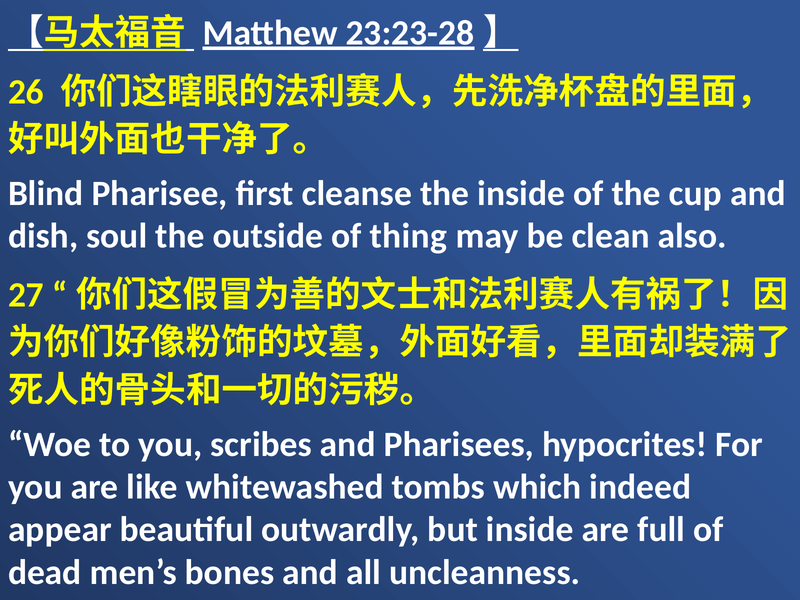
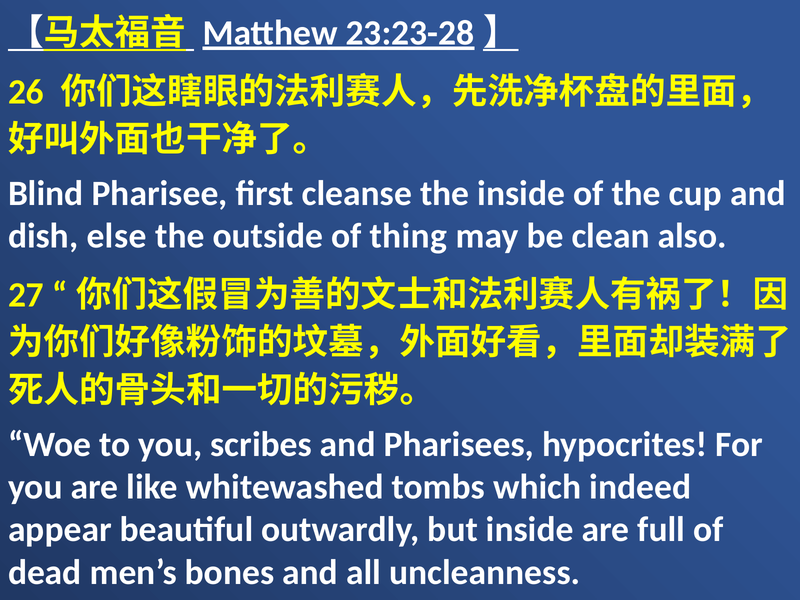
soul: soul -> else (117, 236)
